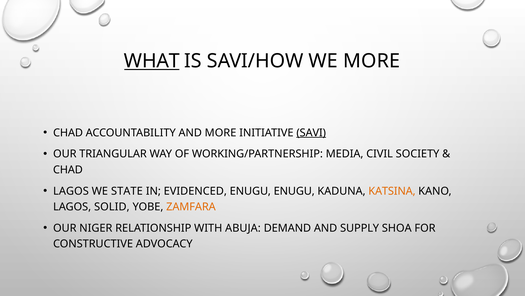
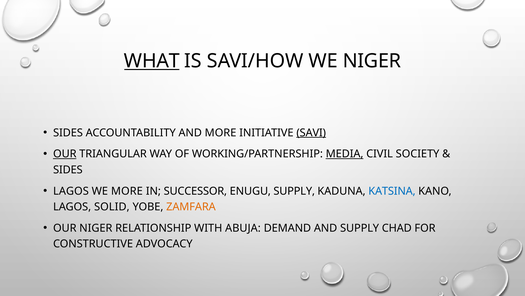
WE MORE: MORE -> NIGER (372, 61)
CHAD: CHAD -> SIDES (68, 132)
OUR underline: none -> present (65, 154)
MEDIA underline: none -> present (345, 154)
CHAD: CHAD -> SIDES (68, 169)
WE STATE: STATE -> MORE (127, 191)
EVIDENCED: EVIDENCED -> SUCCESSOR (195, 191)
ENUGU ENUGU: ENUGU -> SUPPLY (294, 191)
KATSINA colour: orange -> blue (392, 191)
SHOA: SHOA -> CHAD (397, 228)
